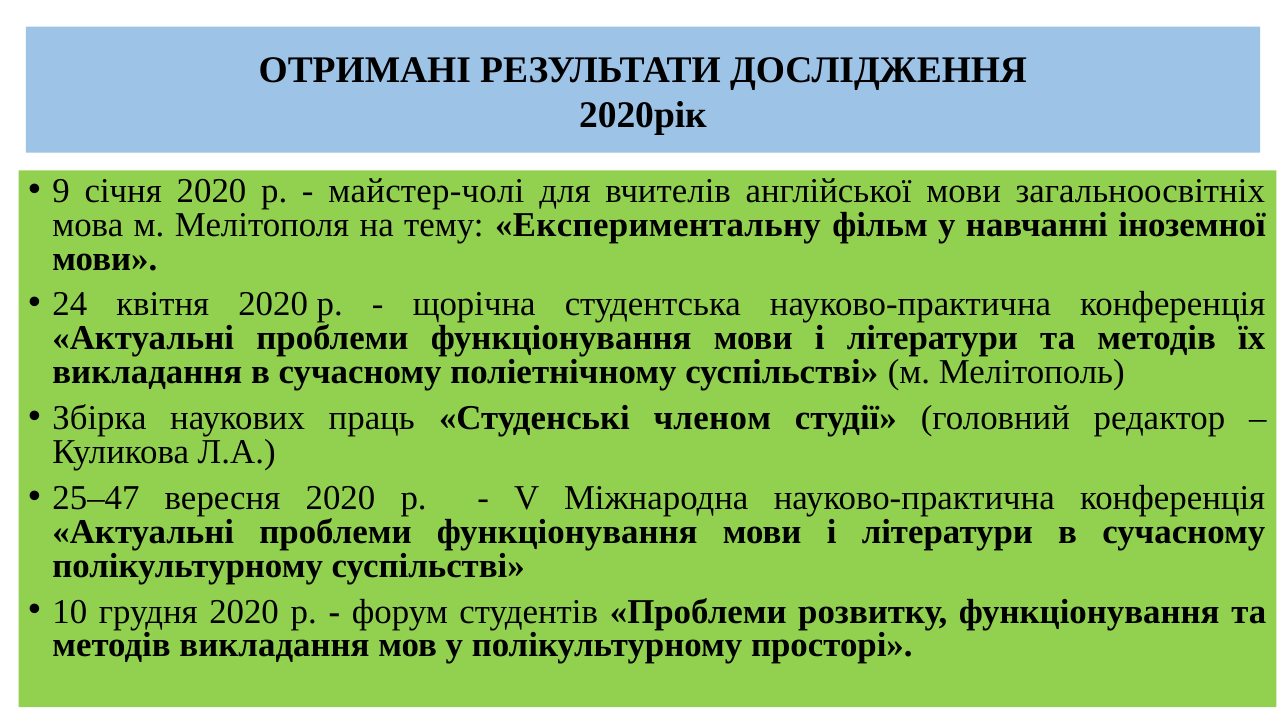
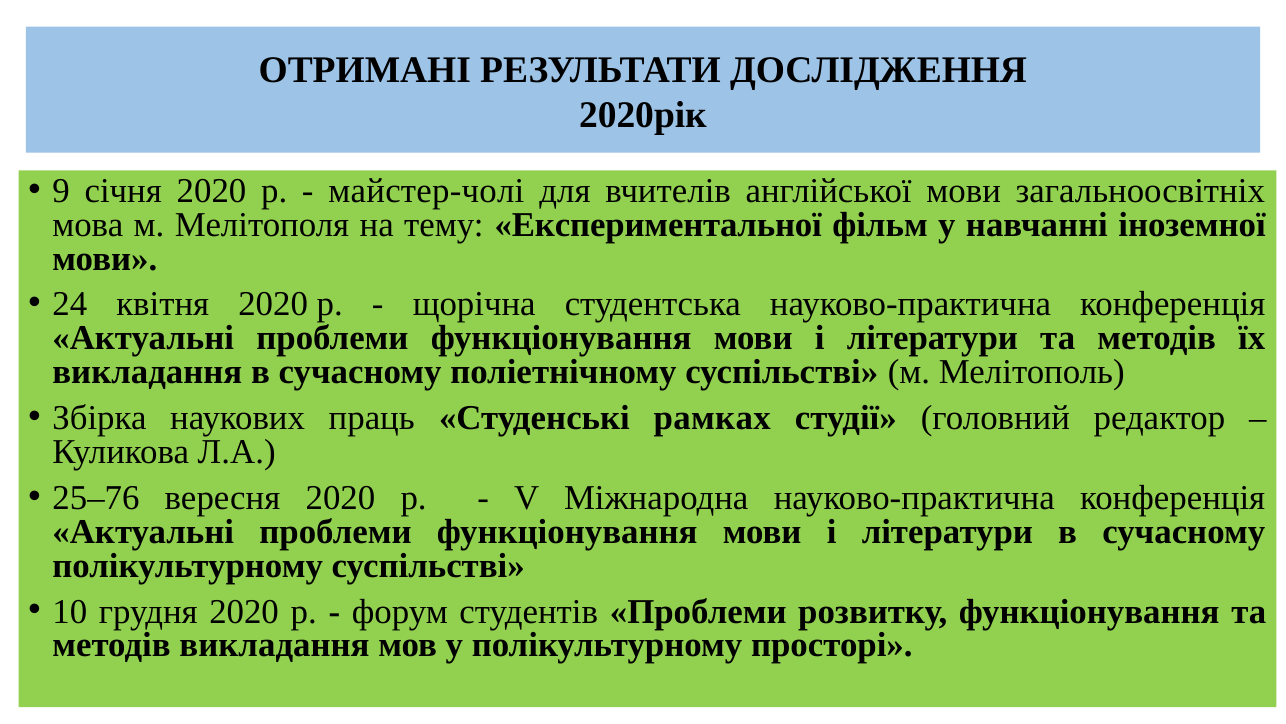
Експериментальну: Експериментальну -> Експериментальної (658, 225)
членом: членом -> рамках (712, 418)
25–47: 25–47 -> 25–76 (96, 497)
